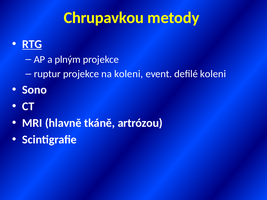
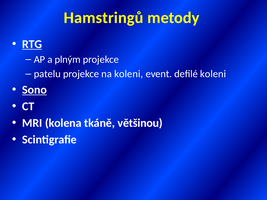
Chrupavkou: Chrupavkou -> Hamstringů (104, 18)
ruptur: ruptur -> patelu (47, 74)
Sono underline: none -> present (35, 90)
hlavně: hlavně -> kolena (63, 123)
artrózou: artrózou -> většinou (140, 123)
